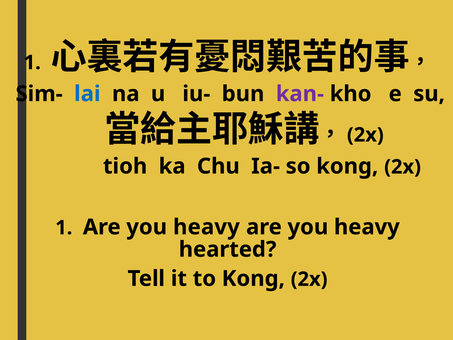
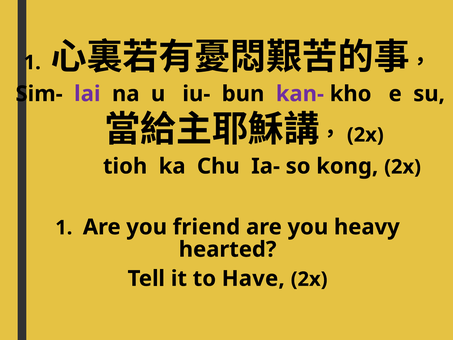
lai colour: blue -> purple (87, 94)
1 Are you heavy: heavy -> friend (206, 227)
to Kong: Kong -> Have (253, 278)
